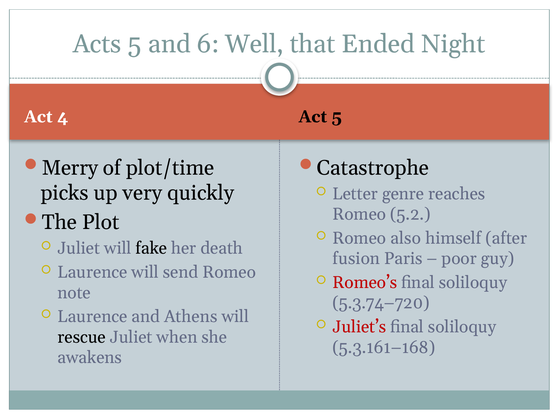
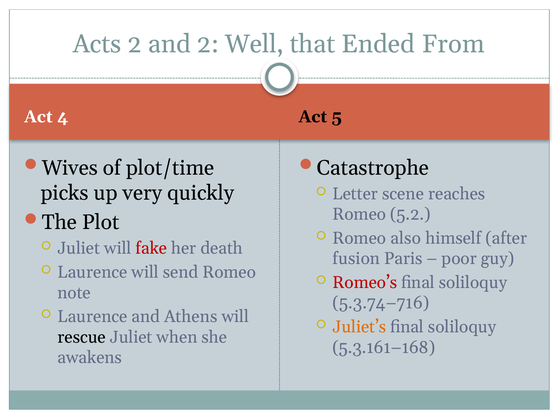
Acts 5: 5 -> 2 (135, 44)
and 6: 6 -> 2 (208, 44)
Night: Night -> From (453, 44)
Merry: Merry -> Wives (70, 168)
genre: genre -> scene (403, 194)
fake colour: black -> red (151, 248)
5.3.74–720: 5.3.74–720 -> 5.3.74–716 (381, 303)
Juliet’s colour: red -> orange (359, 327)
